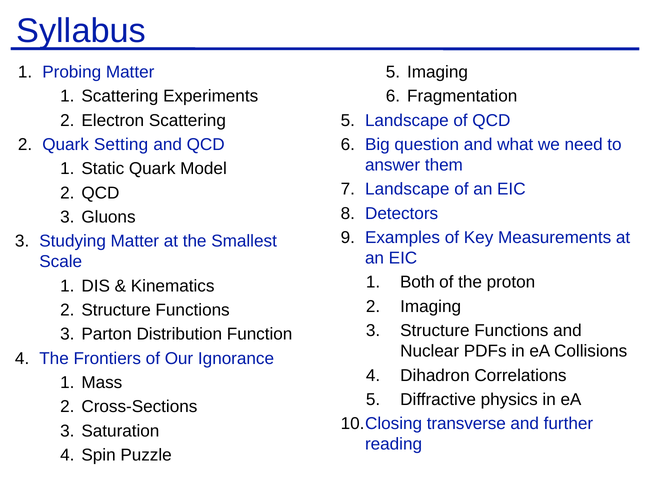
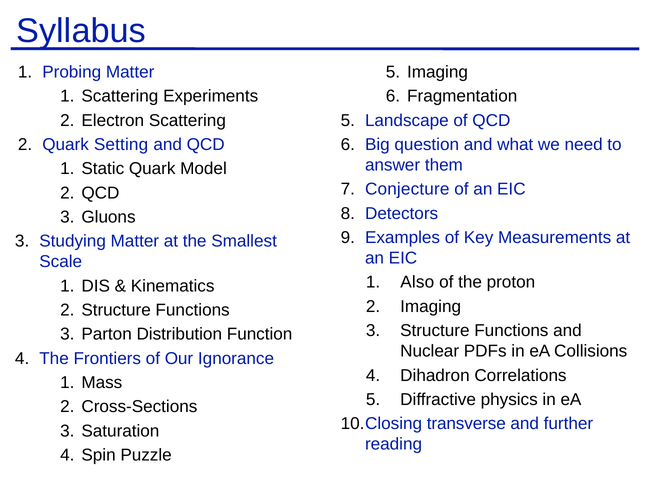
Landscape: Landscape -> Conjecture (407, 189)
Both: Both -> Also (417, 283)
